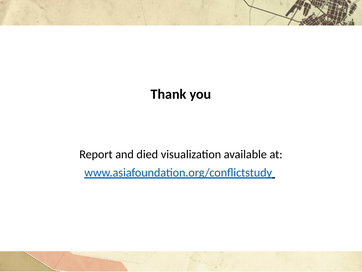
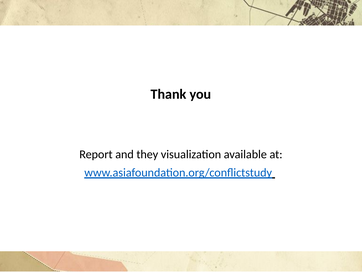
died: died -> they (147, 154)
